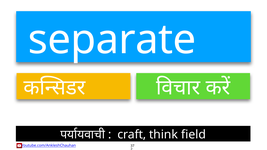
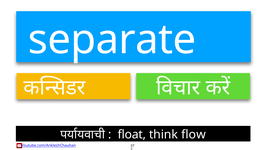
craft: craft -> float (132, 135)
field: field -> flow (194, 135)
